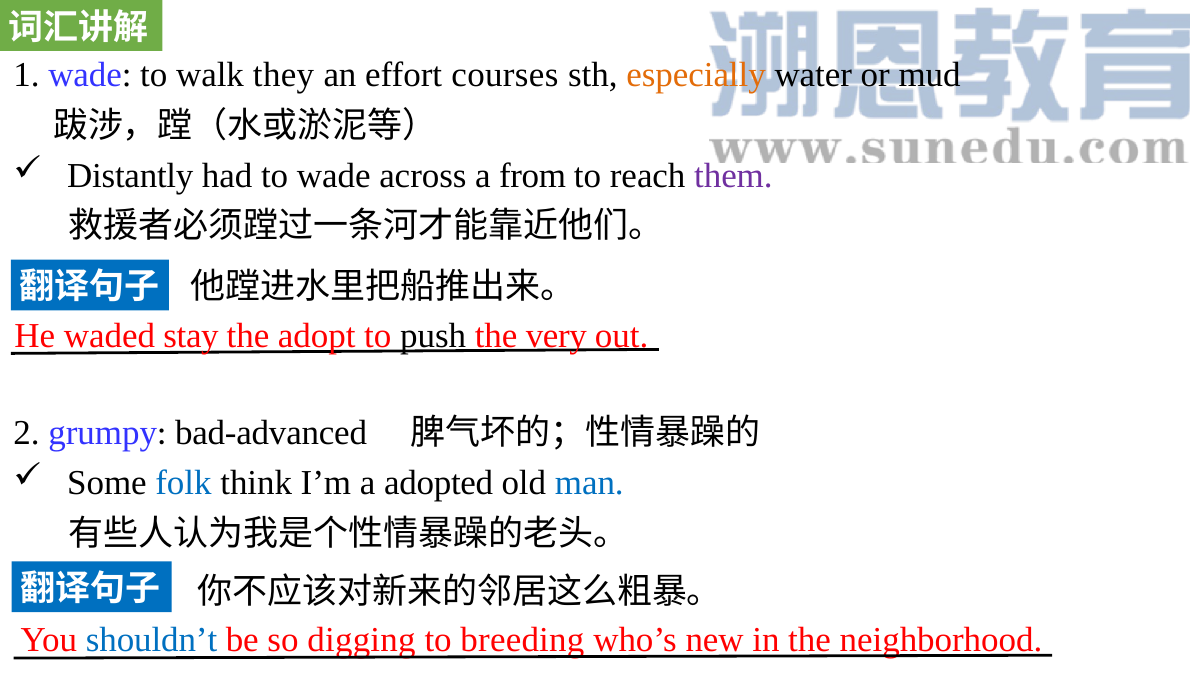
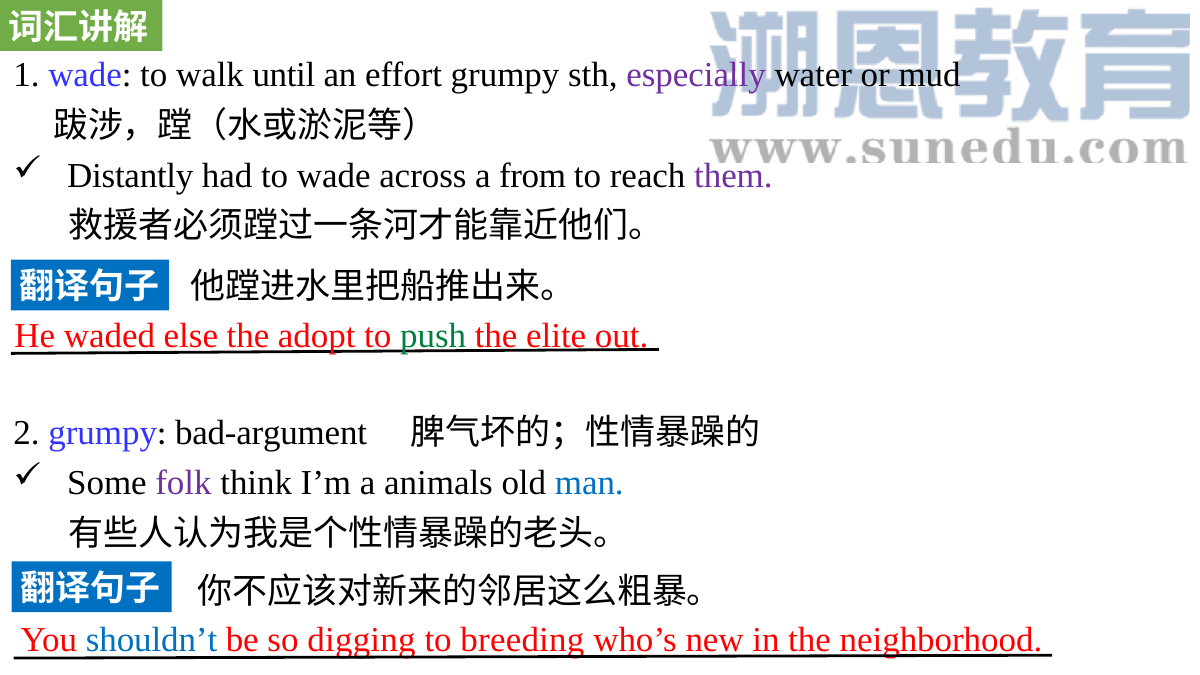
they: they -> until (284, 75)
effort courses: courses -> grumpy (505, 75)
especially colour: orange -> purple (696, 75)
stay: stay -> else (191, 336)
push colour: black -> green (433, 336)
very: very -> elite (556, 336)
bad-advanced: bad-advanced -> bad-argument (271, 433)
folk colour: blue -> purple (183, 483)
adopted: adopted -> animals (439, 483)
